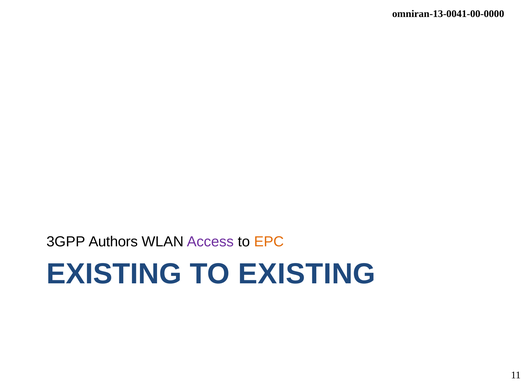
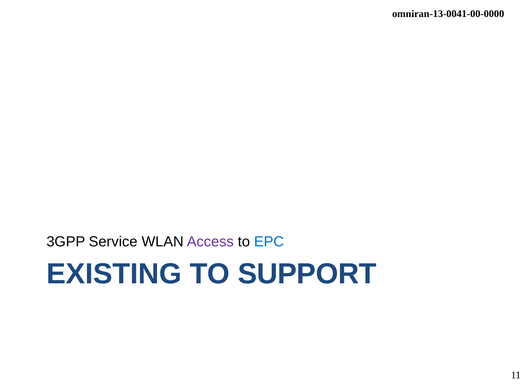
Authors: Authors -> Service (113, 242)
EPC colour: orange -> blue (269, 242)
TO EXISTING: EXISTING -> SUPPORT (307, 274)
